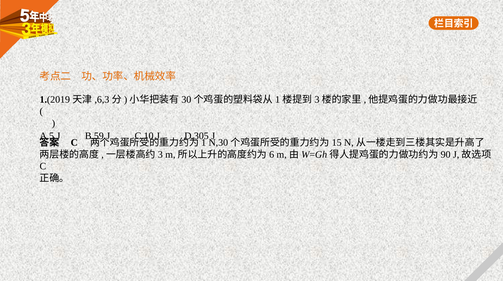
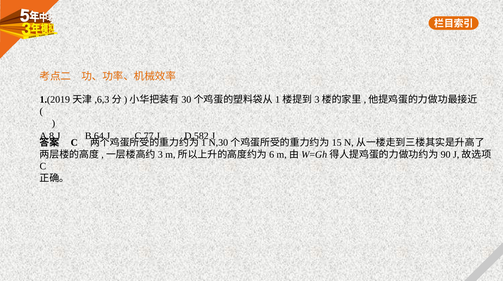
A.5: A.5 -> A.8 (47, 136)
B.59: B.59 -> B.64 (94, 136)
C.10: C.10 -> C.77 (144, 136)
D.305: D.305 -> D.582 (197, 136)
